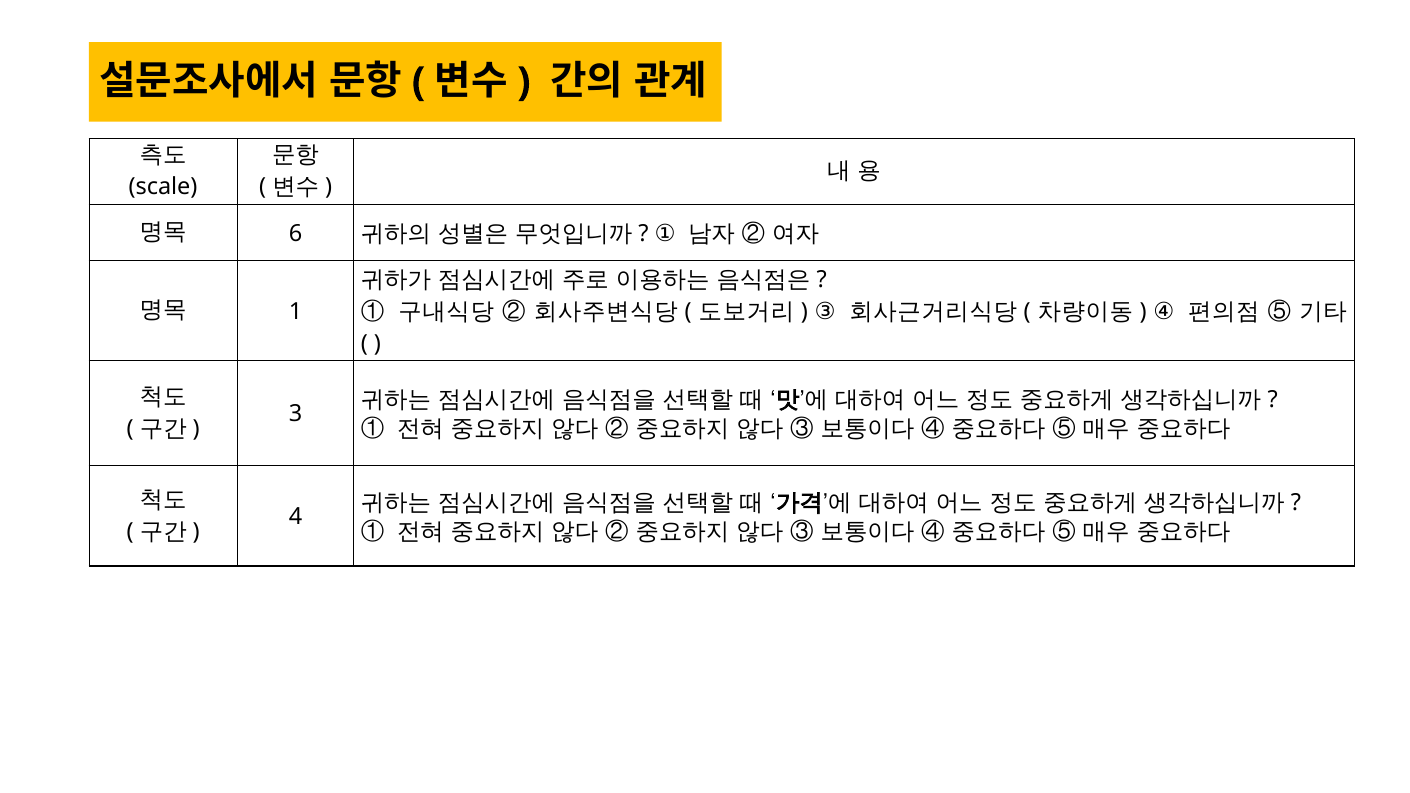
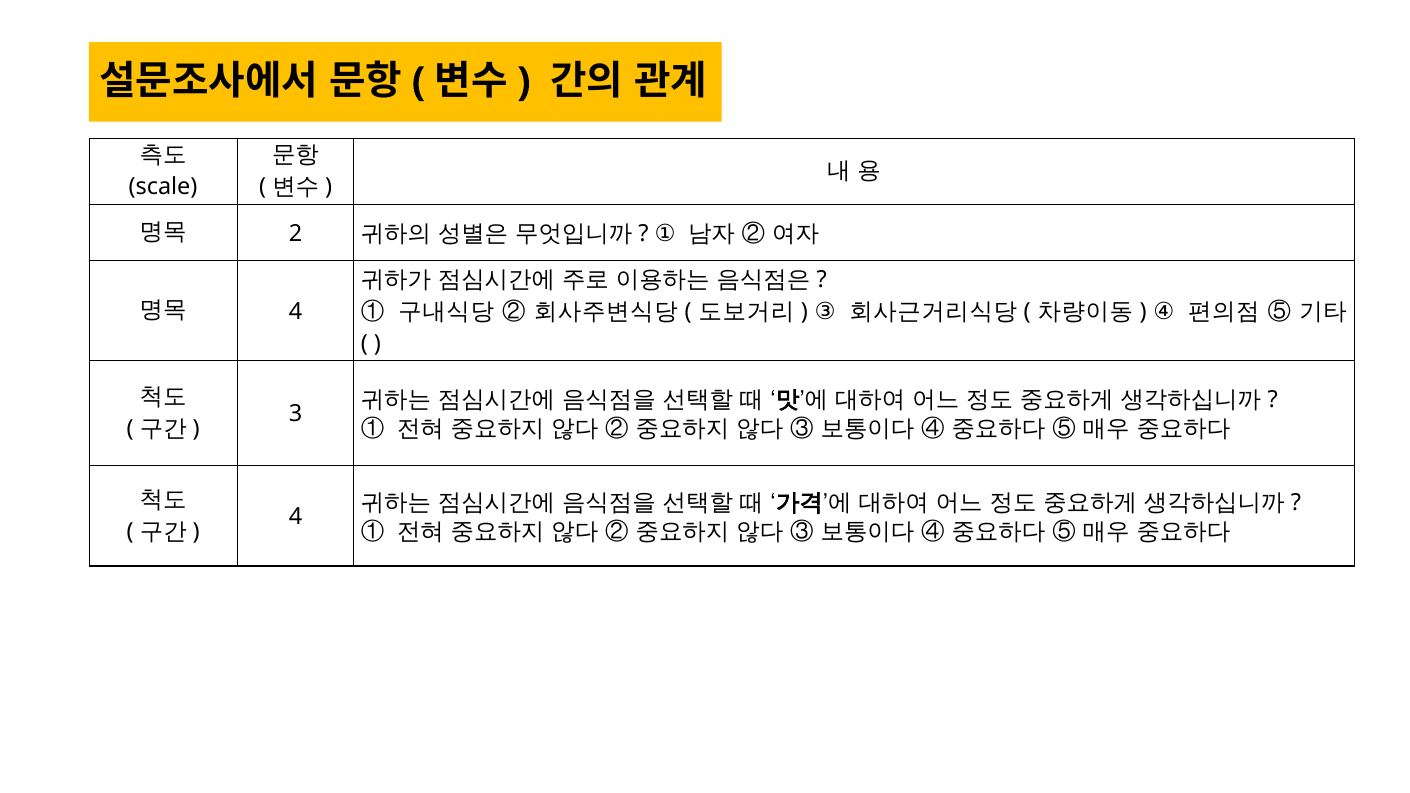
6: 6 -> 2 (295, 233)
1: 1 -> 4 (295, 311)
